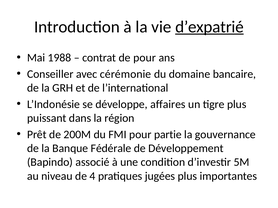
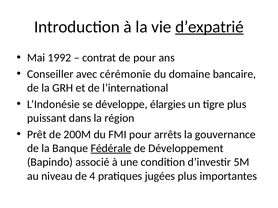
1988: 1988 -> 1992 (60, 58)
affaires: affaires -> élargies (168, 104)
partie: partie -> arrêts (168, 135)
Fédérale underline: none -> present (111, 149)
